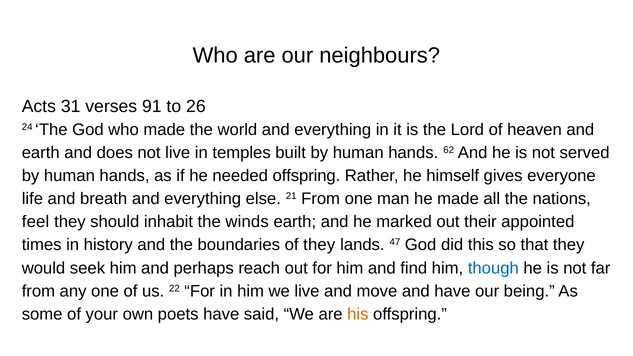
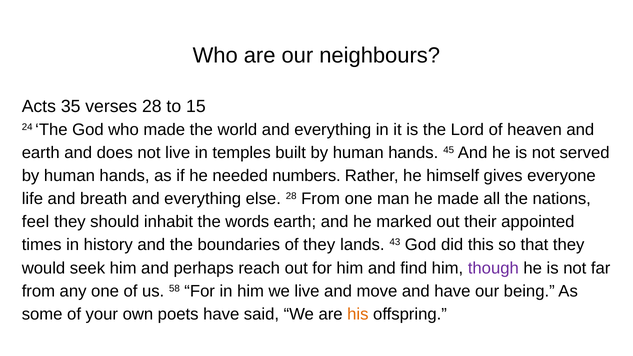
31: 31 -> 35 (71, 106)
verses 91: 91 -> 28 (152, 106)
26: 26 -> 15 (196, 106)
62: 62 -> 45 (449, 150)
needed offspring: offspring -> numbers (306, 176)
else 21: 21 -> 28 (291, 196)
winds: winds -> words (247, 222)
47: 47 -> 43 (395, 242)
though colour: blue -> purple (493, 268)
22: 22 -> 58 (174, 288)
